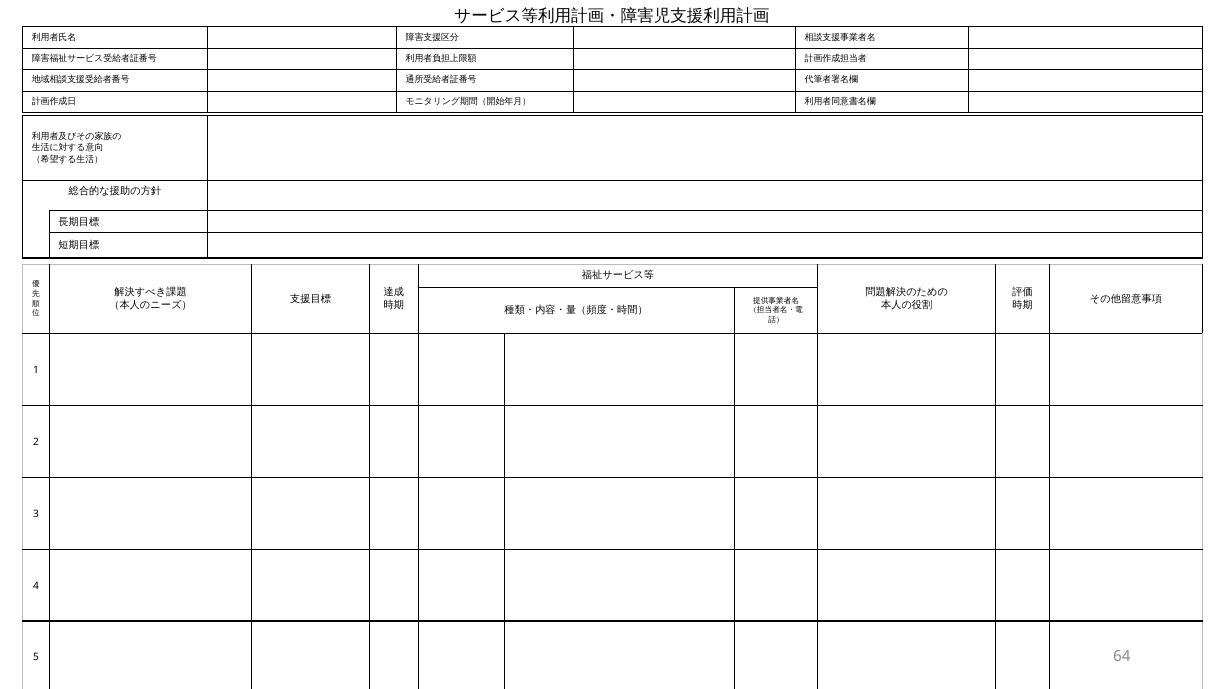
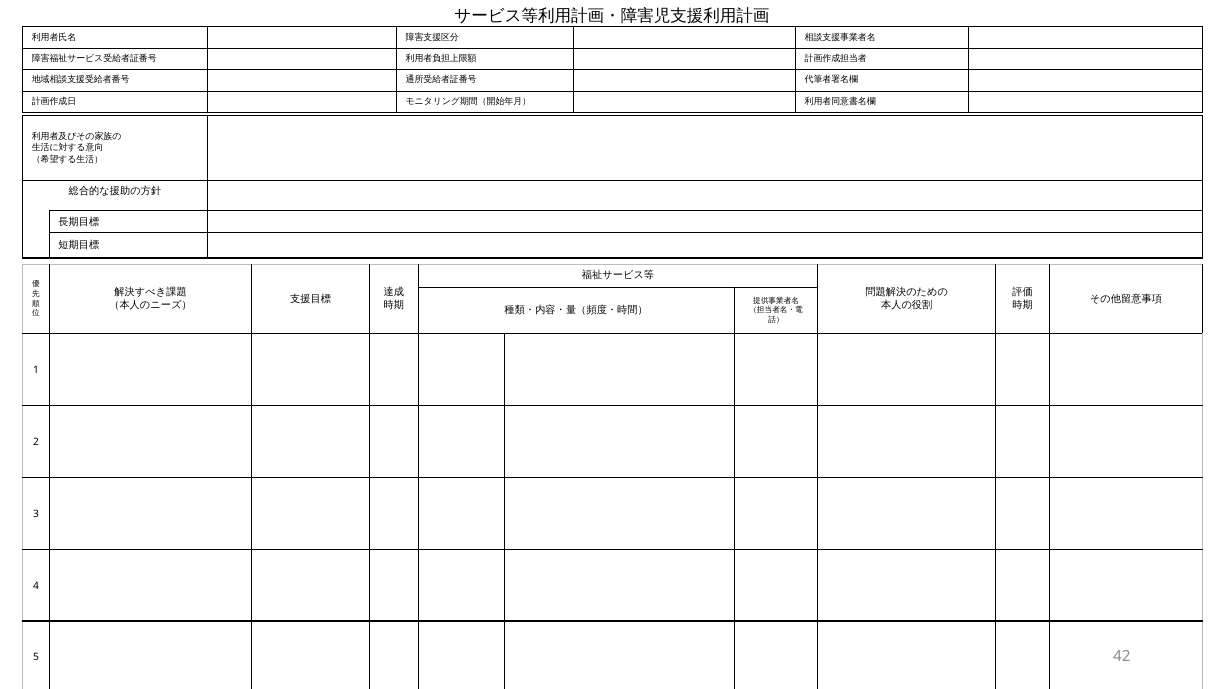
64: 64 -> 42 (1122, 656)
